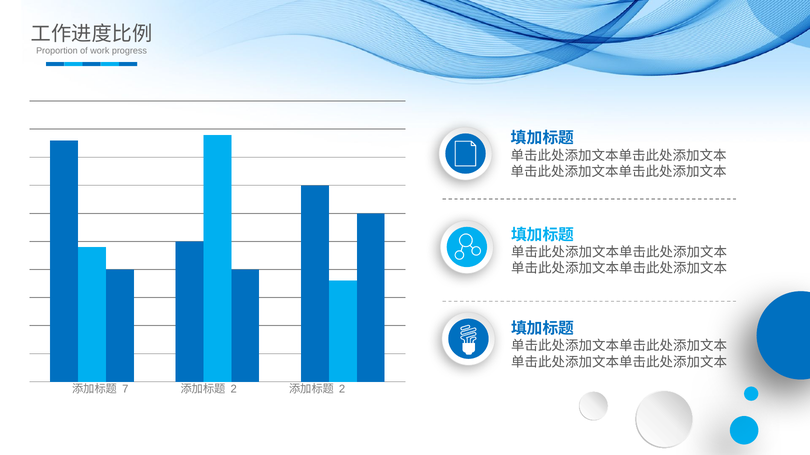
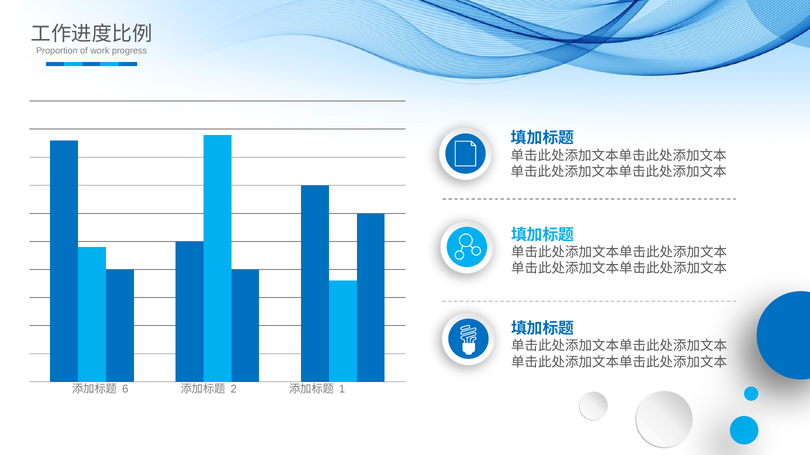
7: 7 -> 6 (125, 390)
2: 2 -> 1 (342, 390)
